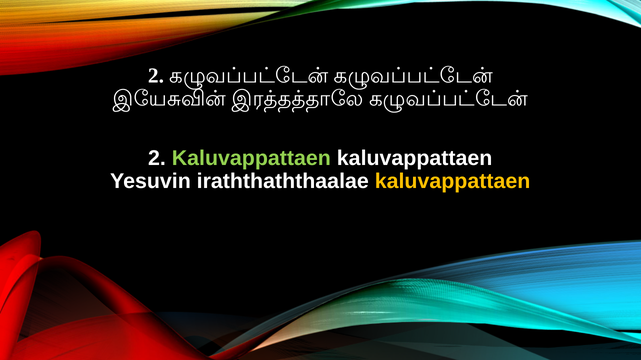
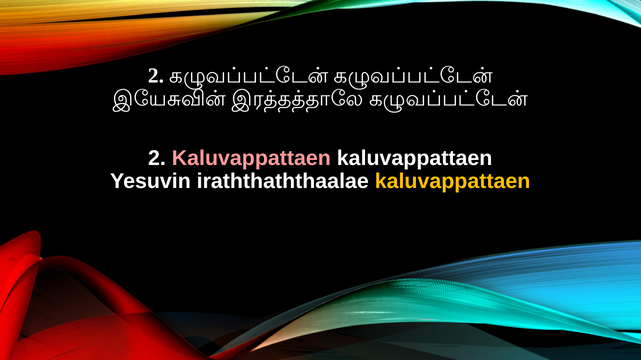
Kaluvappattaen colour: light green -> pink (251, 159)
